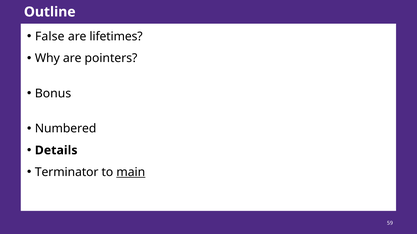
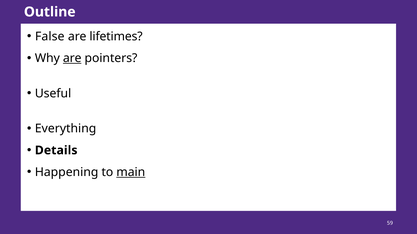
are underline: none -> present (72, 58)
Bonus: Bonus -> Useful (53, 94)
Numbered: Numbered -> Everything (66, 129)
Terminator: Terminator -> Happening (67, 172)
